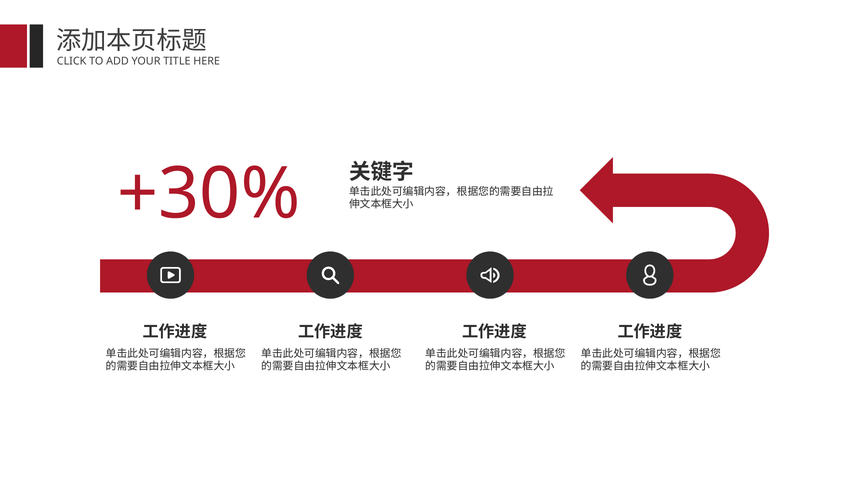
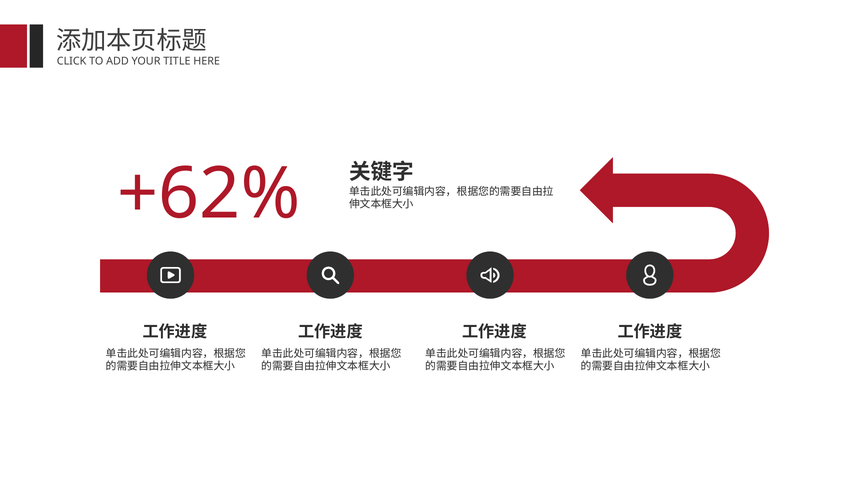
+30%: +30% -> +62% (209, 194)
